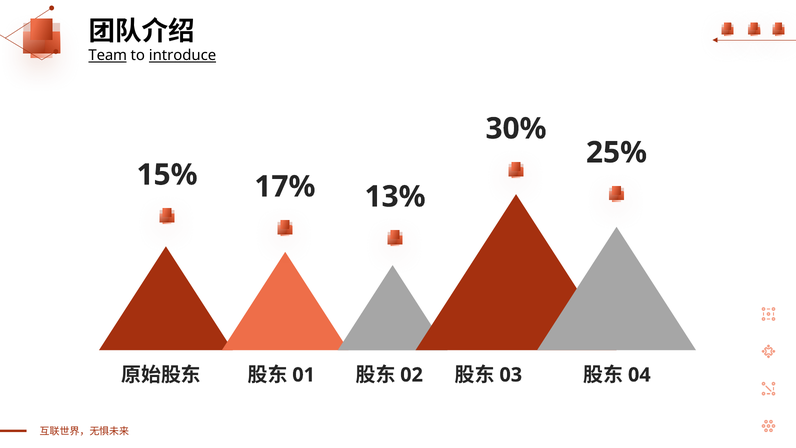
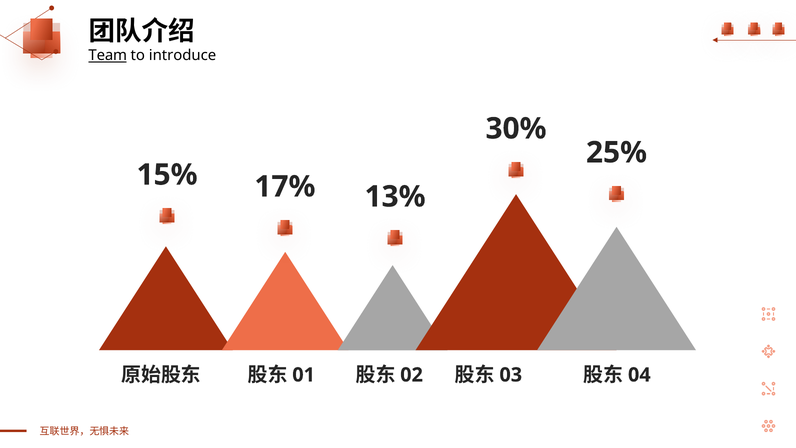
introduce underline: present -> none (183, 55)
